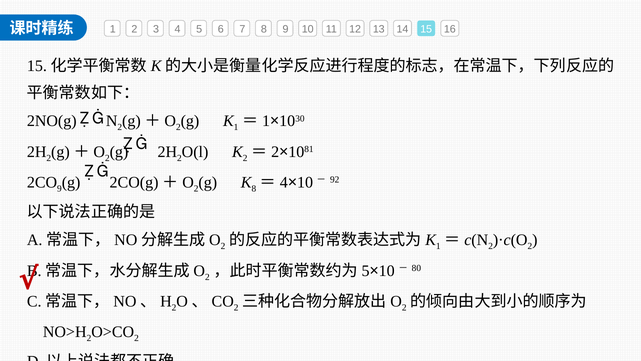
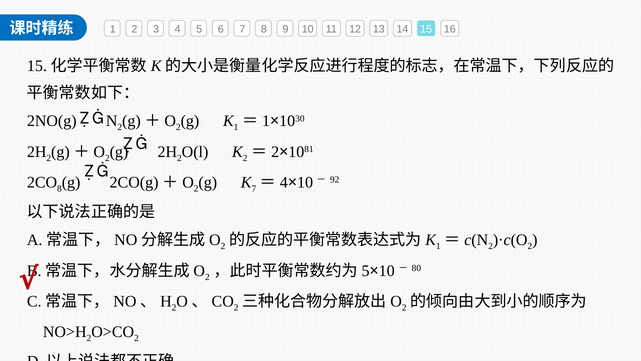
9: 9 -> 8 (59, 188)
8: 8 -> 7 (254, 188)
